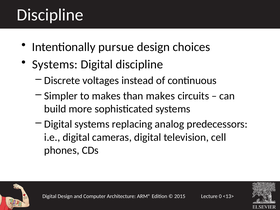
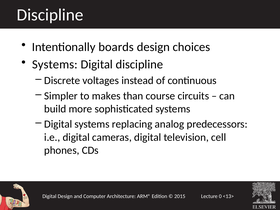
pursue: pursue -> boards (116, 47)
than makes: makes -> course (160, 96)
